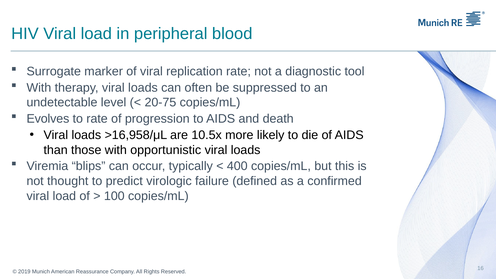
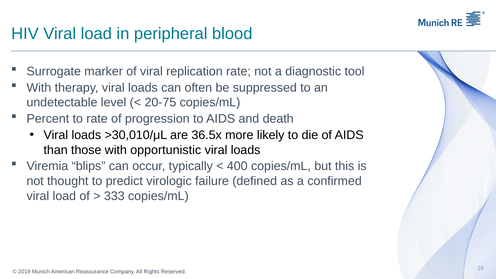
Evolves: Evolves -> Percent (48, 119)
>16,958/μL: >16,958/μL -> >30,010/μL (136, 135)
10.5x: 10.5x -> 36.5x (207, 135)
100: 100 -> 333 (114, 196)
